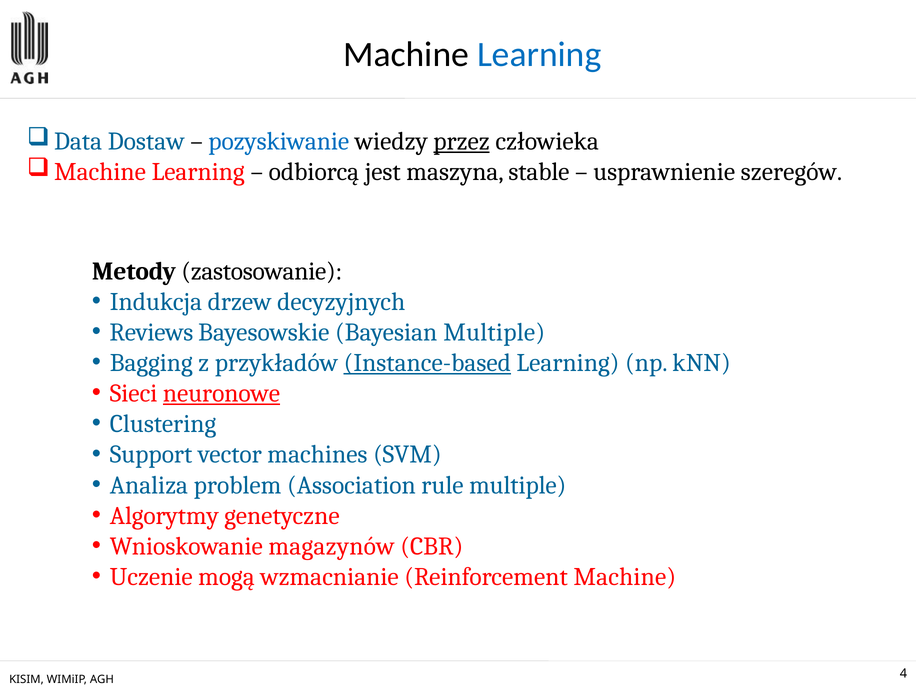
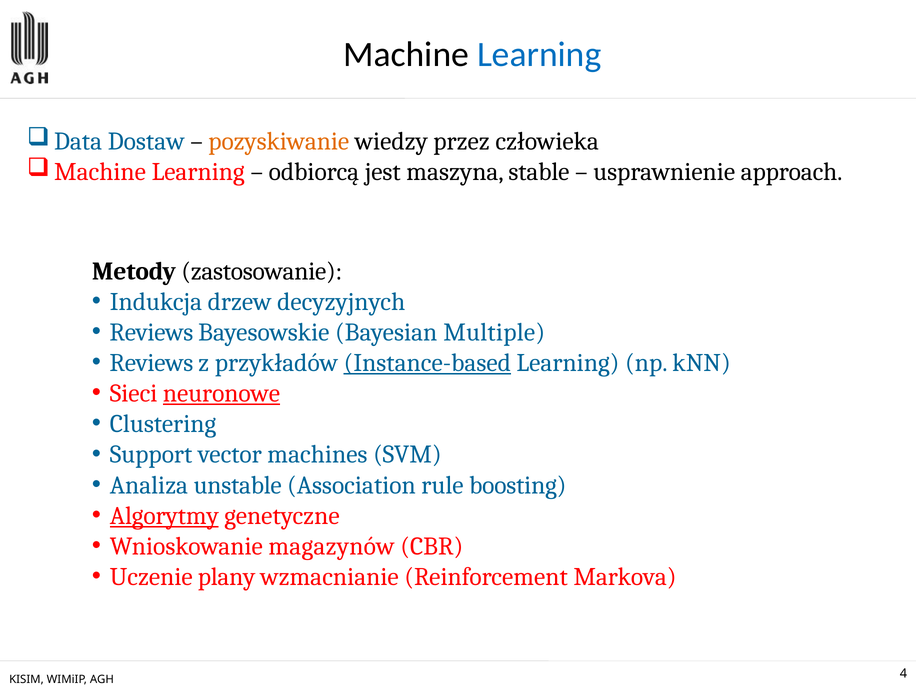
pozyskiwanie colour: blue -> orange (279, 141)
przez underline: present -> none (462, 141)
szeregów: szeregów -> approach (792, 172)
Bagging: Bagging -> Reviews (151, 363)
problem: problem -> unstable (238, 485)
rule multiple: multiple -> boosting (518, 485)
Algorytmy underline: none -> present (164, 516)
mogą: mogą -> plany (227, 577)
Reinforcement Machine: Machine -> Markova (625, 577)
